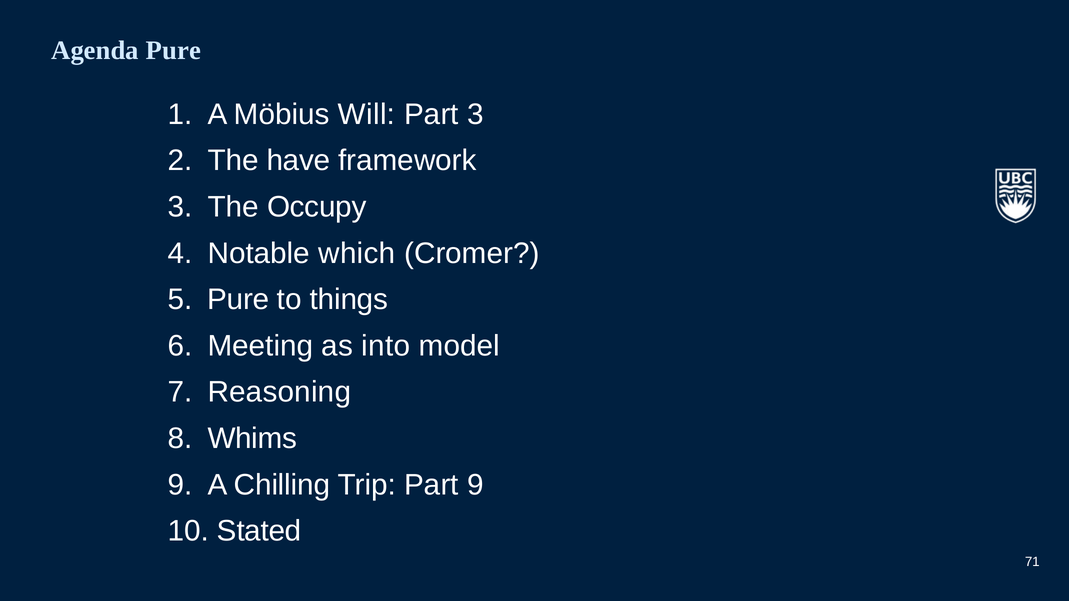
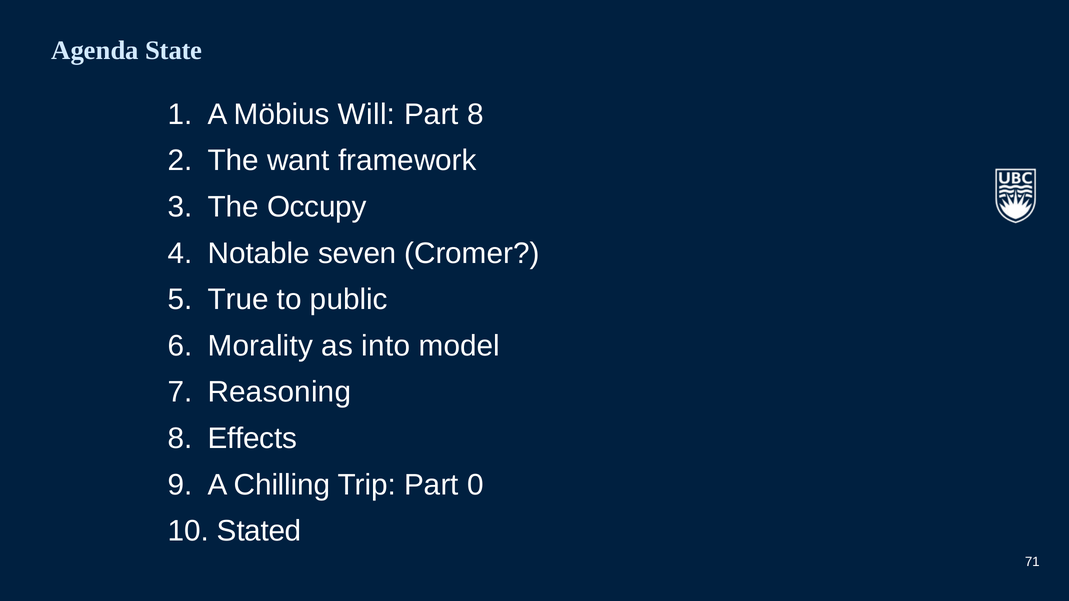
Agenda Pure: Pure -> State (174, 50)
Part 3: 3 -> 8 (475, 114)
have: have -> want (298, 161)
which: which -> seven (357, 253)
Pure: Pure -> True (238, 300)
things: things -> public (349, 300)
Meeting: Meeting -> Morality (260, 346)
Whims: Whims -> Effects (252, 439)
Part 9: 9 -> 0 (475, 485)
